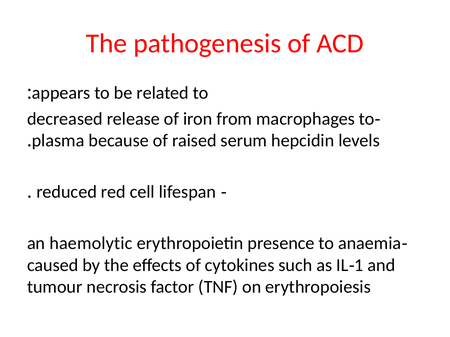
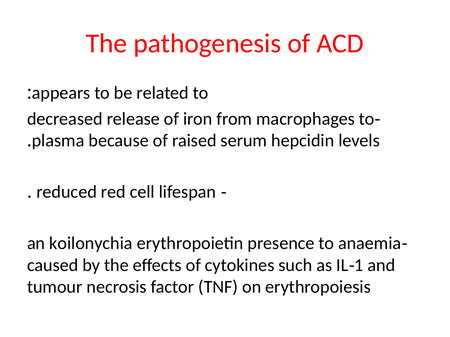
haemolytic: haemolytic -> koilonychia (91, 244)
